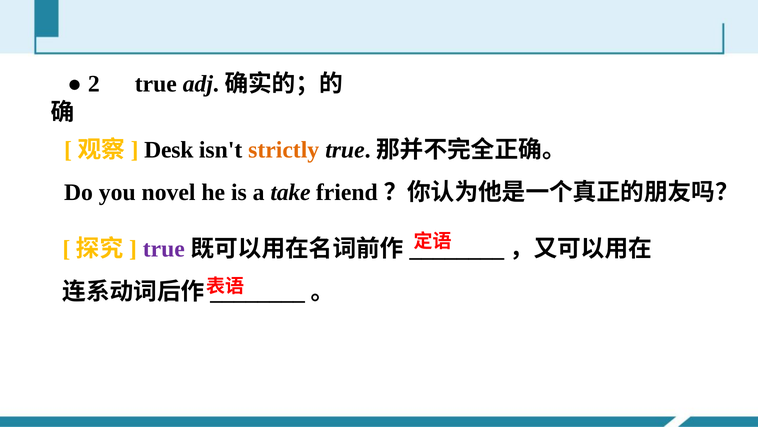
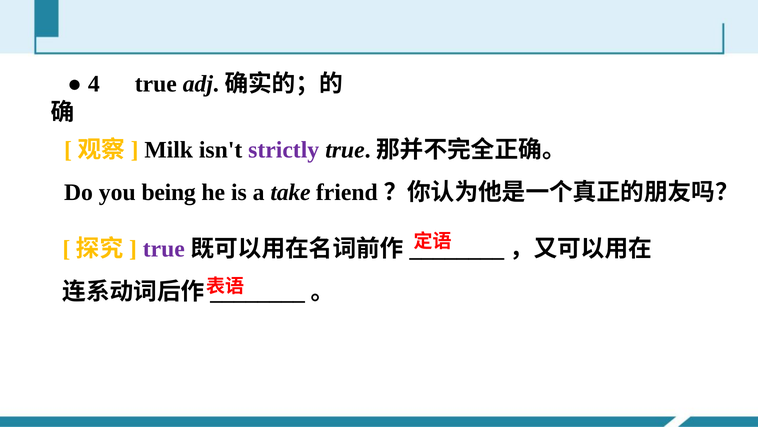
2: 2 -> 4 (94, 84)
Desk: Desk -> Milk (169, 150)
strictly colour: orange -> purple (284, 150)
novel: novel -> being (169, 192)
